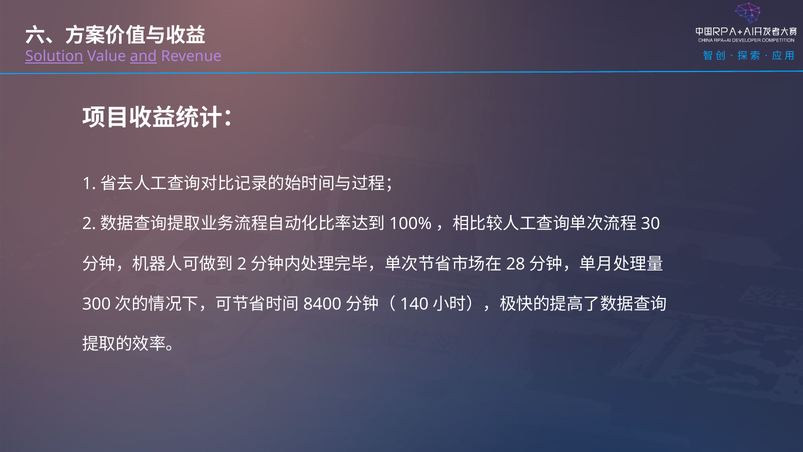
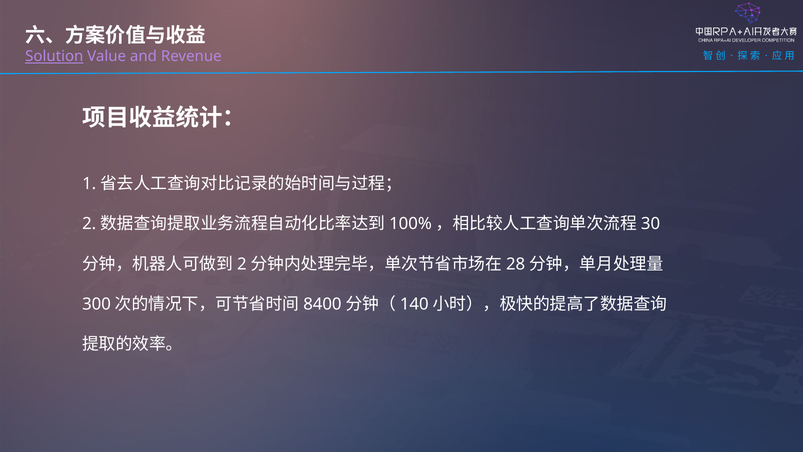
and underline: present -> none (143, 56)
